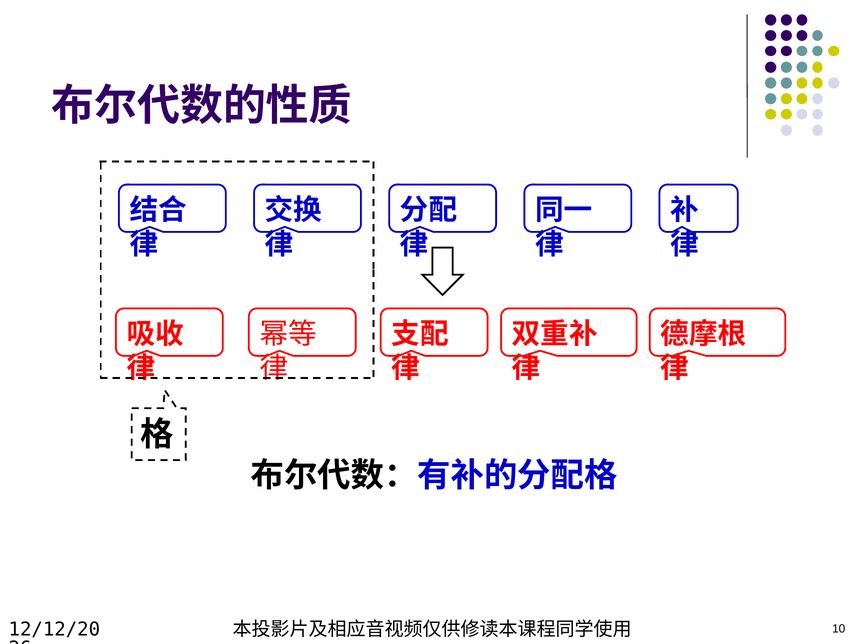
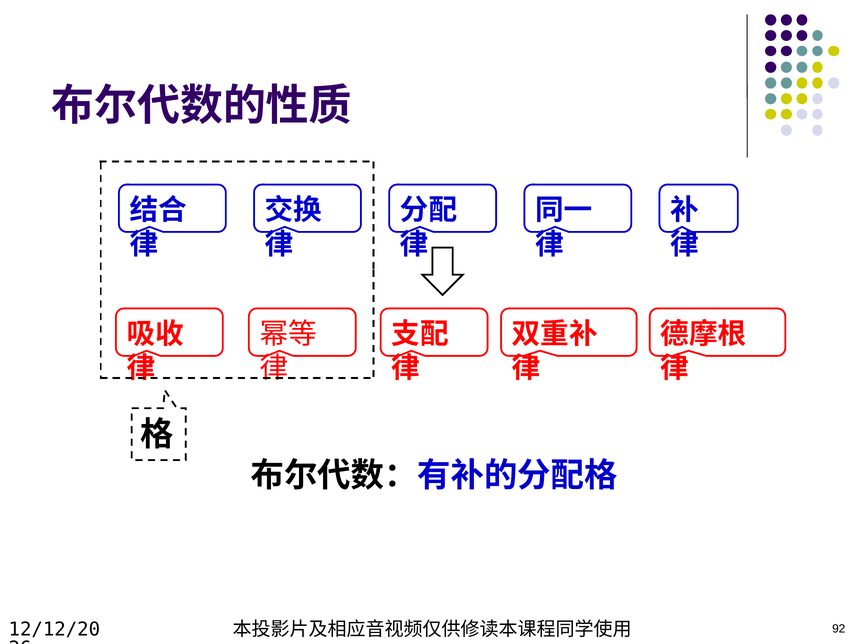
10: 10 -> 92 (839, 628)
